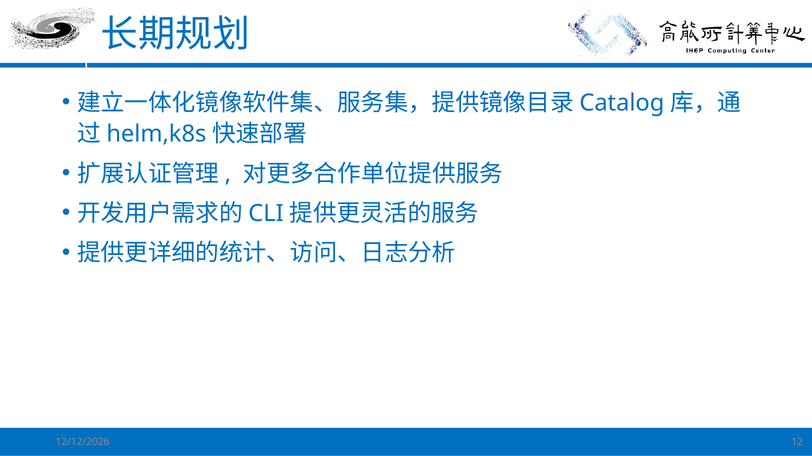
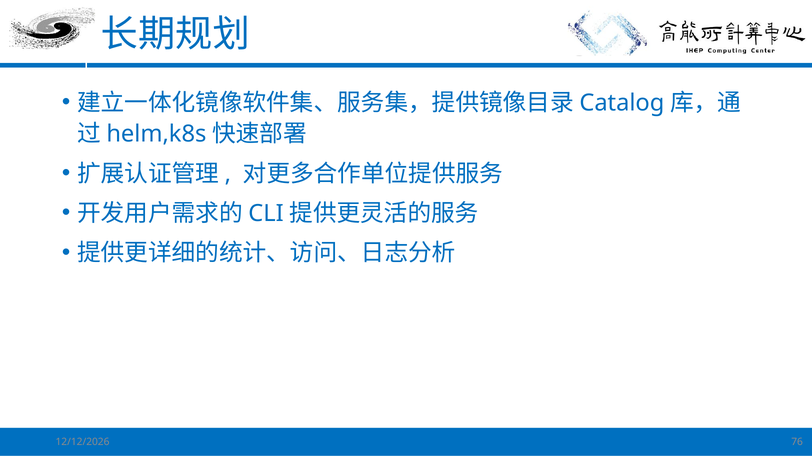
12: 12 -> 76 (797, 442)
